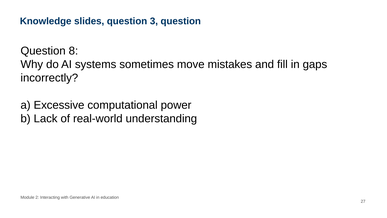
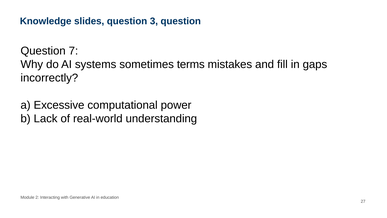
8: 8 -> 7 (73, 51)
move: move -> terms (191, 64)
